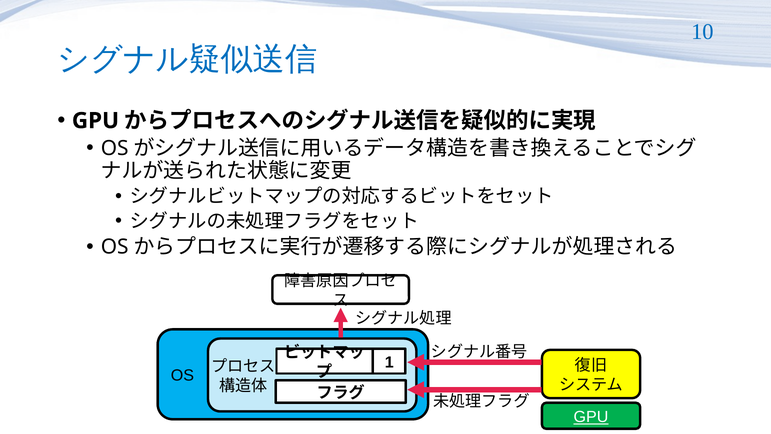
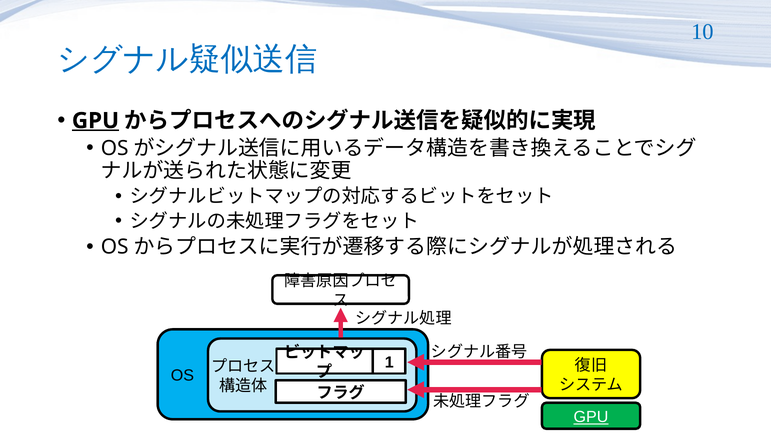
GPU underline: none -> present (95, 121)
